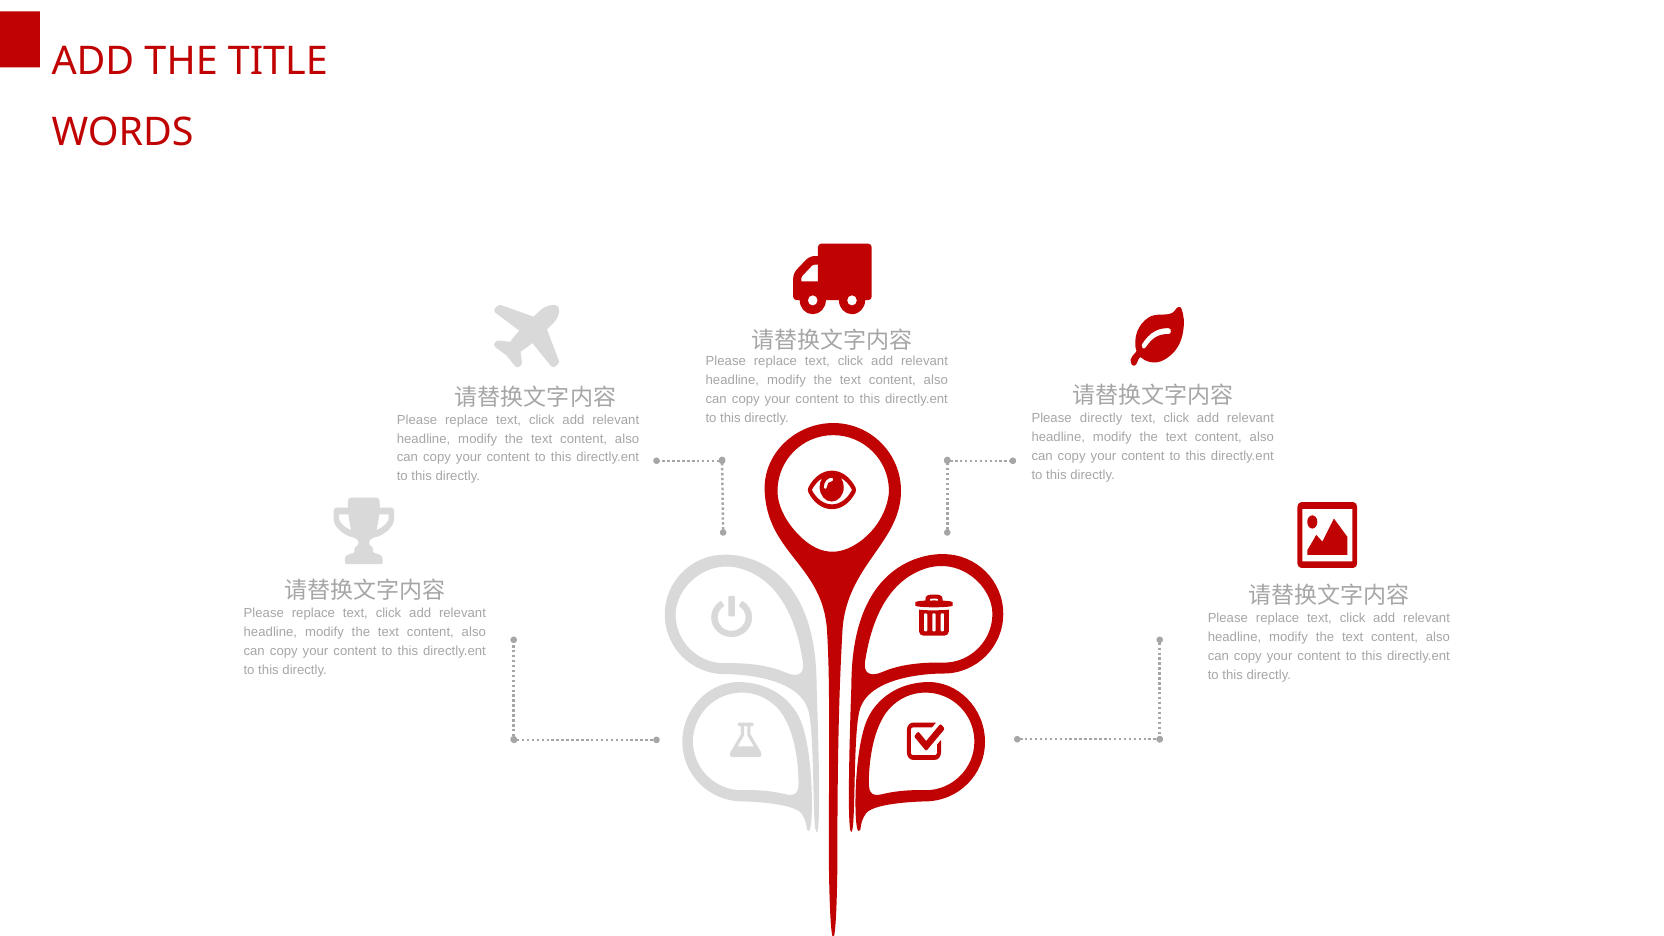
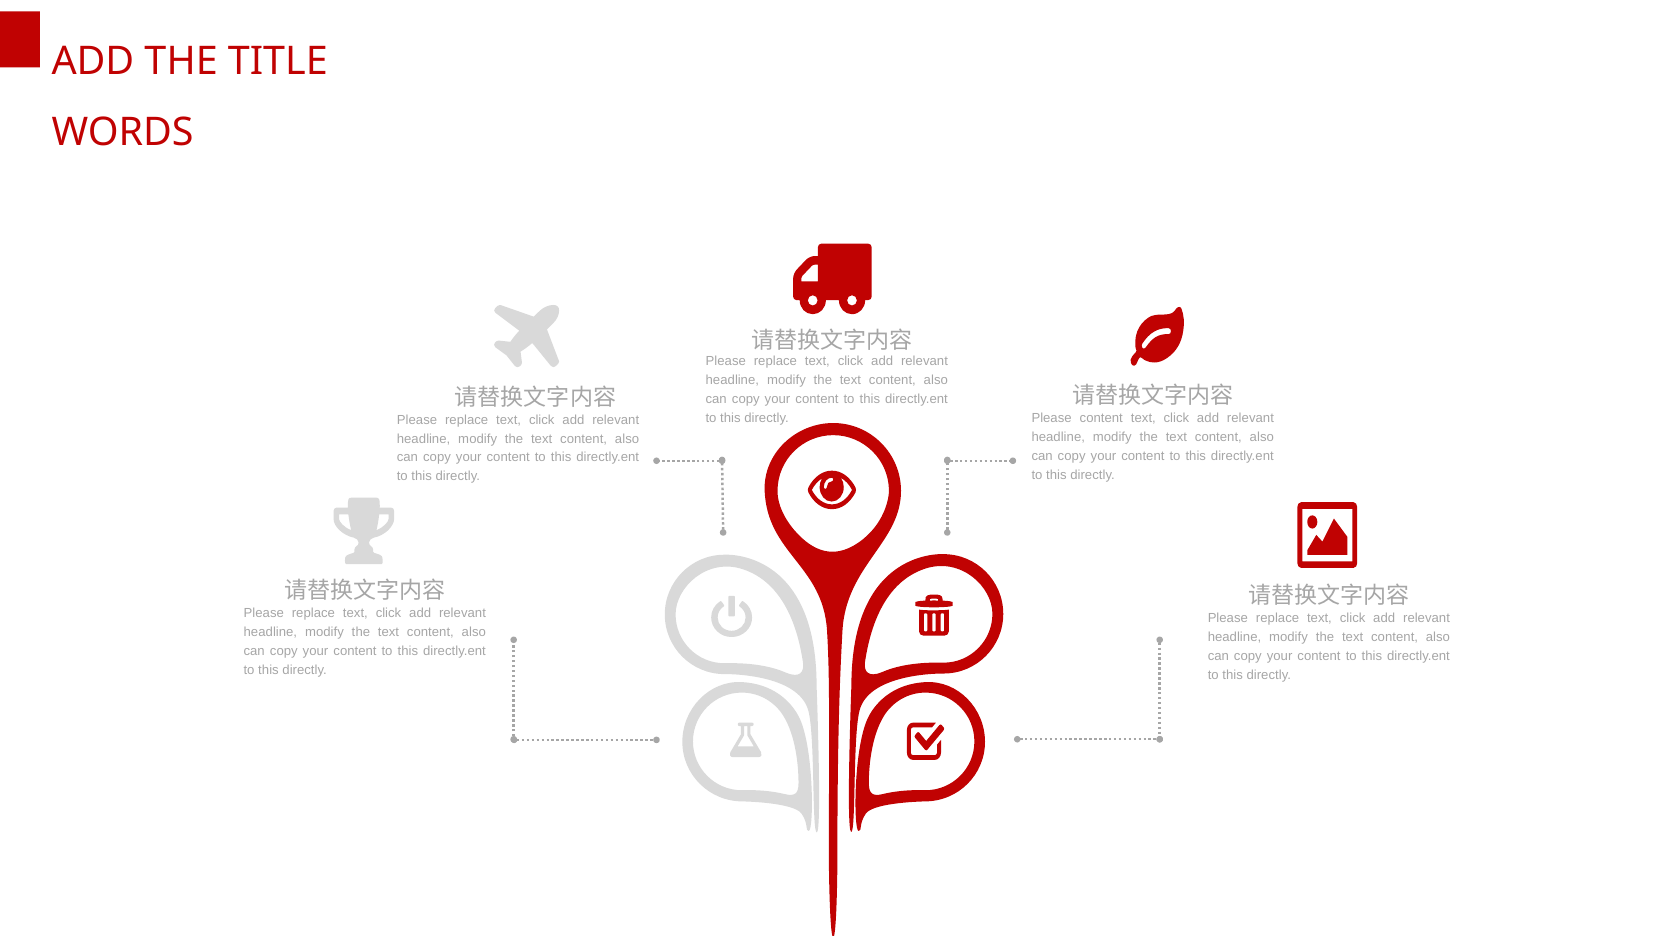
Please directly: directly -> content (1101, 418)
